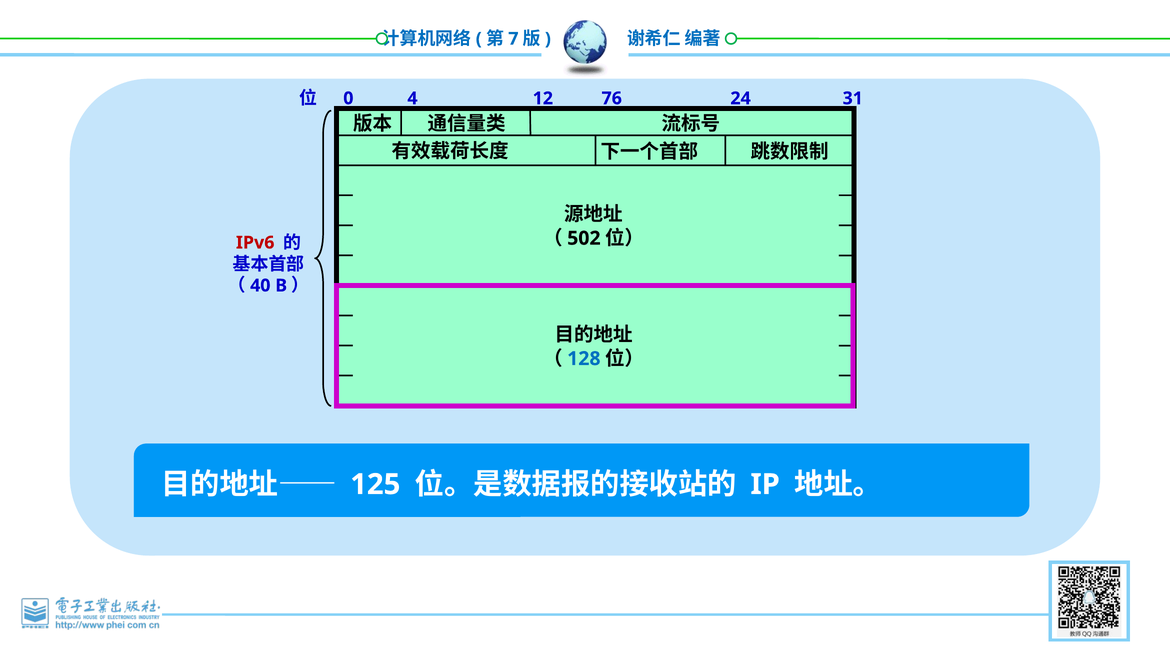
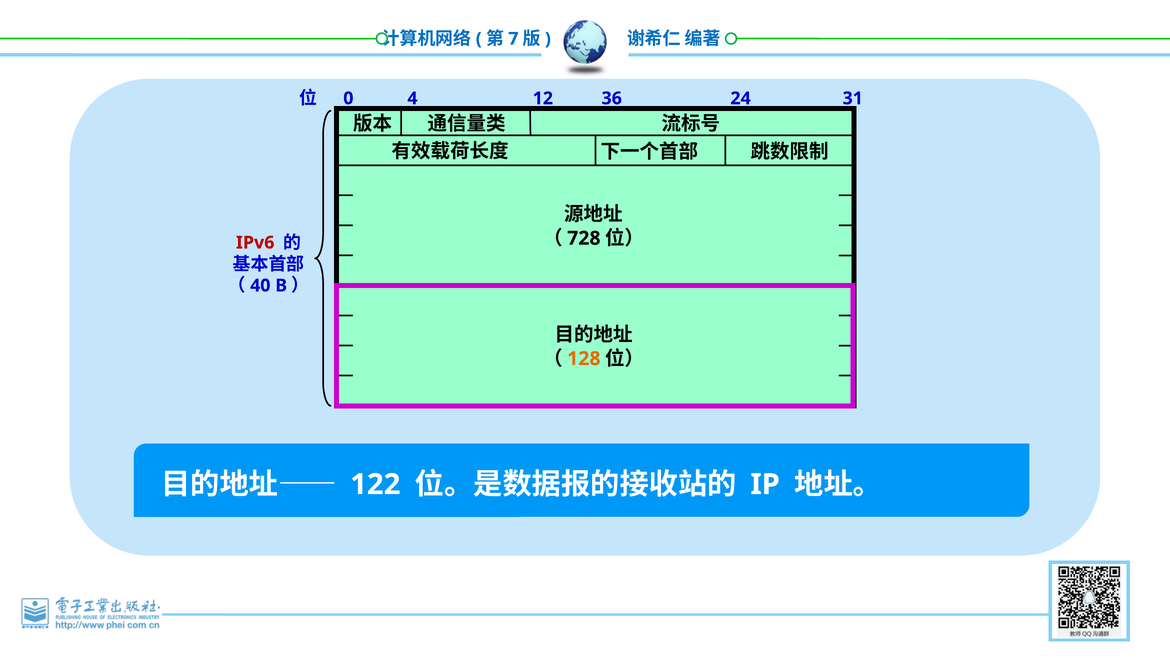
76: 76 -> 36 (612, 98)
502: 502 -> 728 (584, 238)
128 colour: blue -> orange (584, 359)
125: 125 -> 122 (375, 485)
